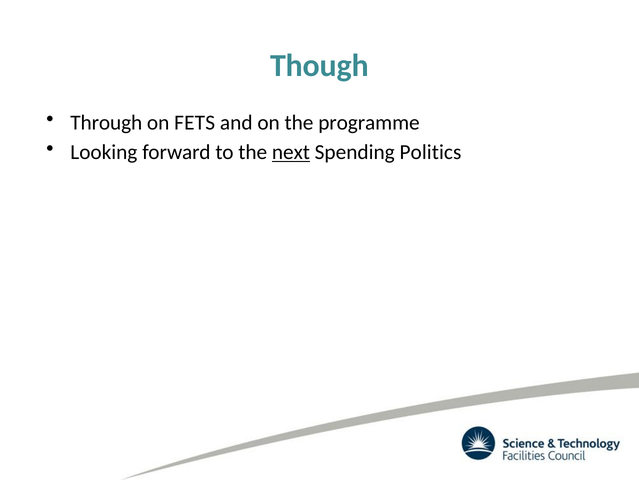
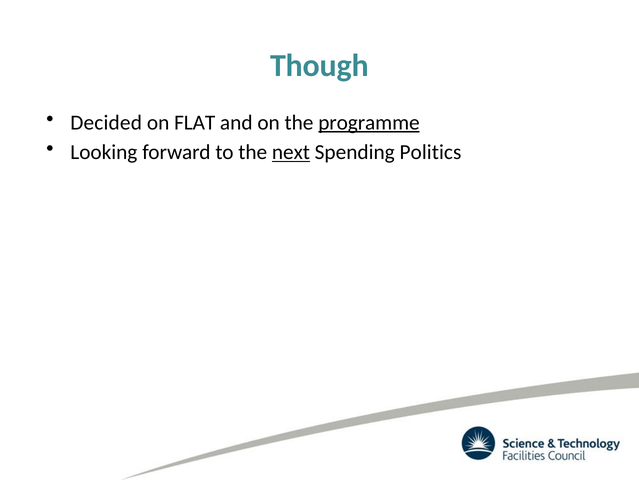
Through: Through -> Decided (106, 122)
FETS: FETS -> FLAT (195, 122)
programme underline: none -> present (369, 122)
